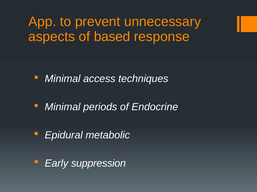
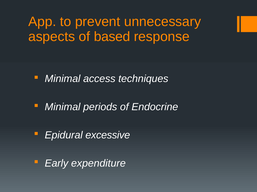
metabolic: metabolic -> excessive (108, 136)
suppression: suppression -> expenditure (98, 164)
